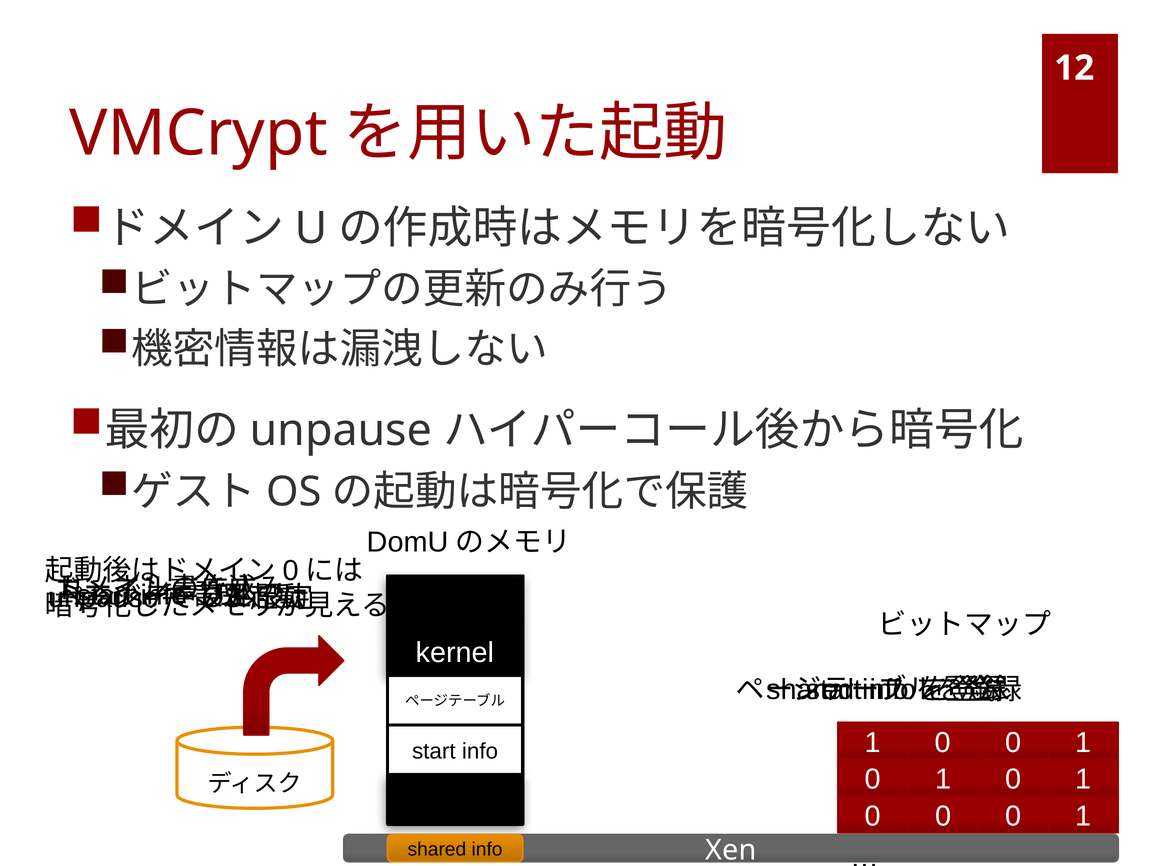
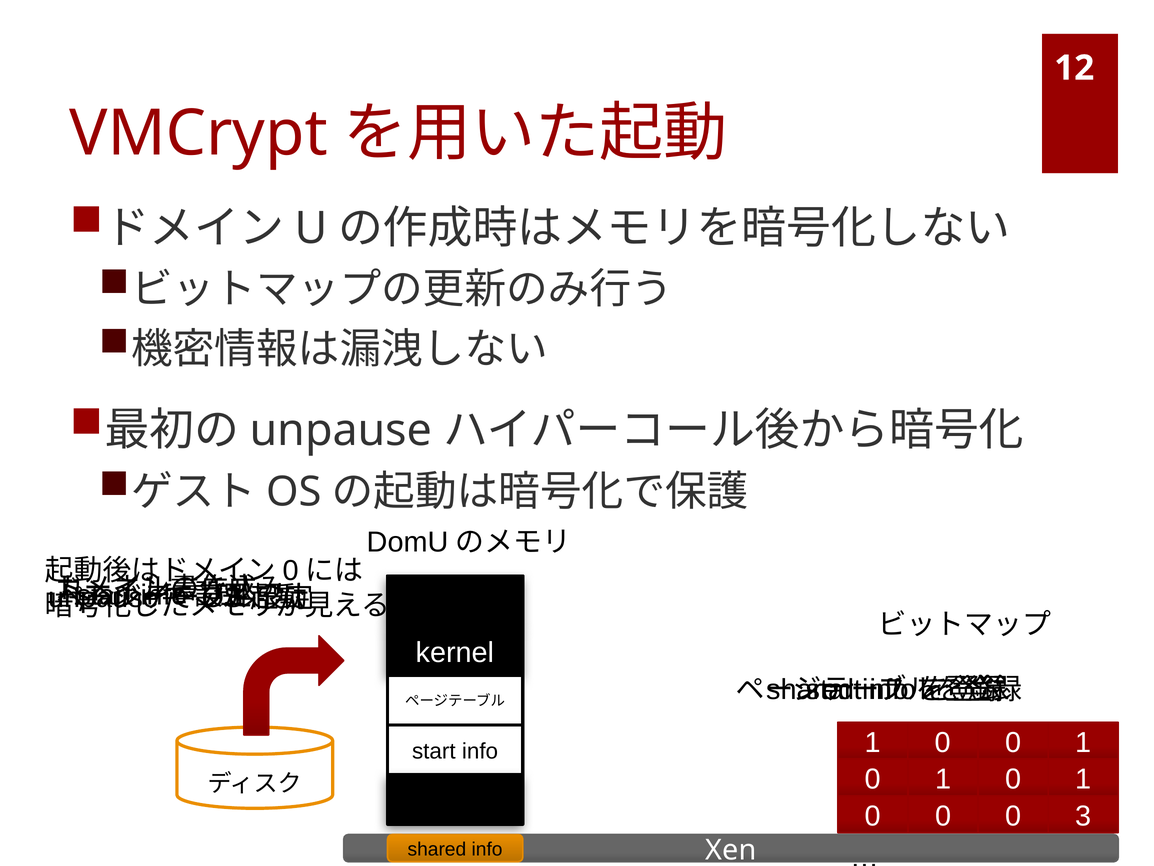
1: 1 -> 3 (1083, 816)
